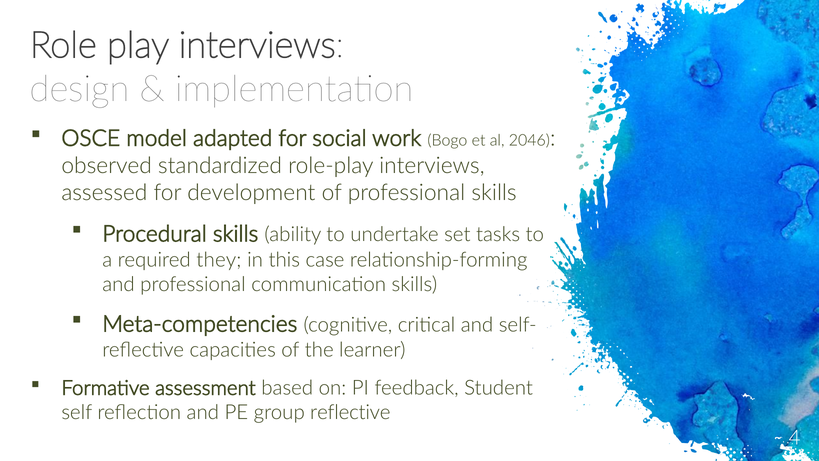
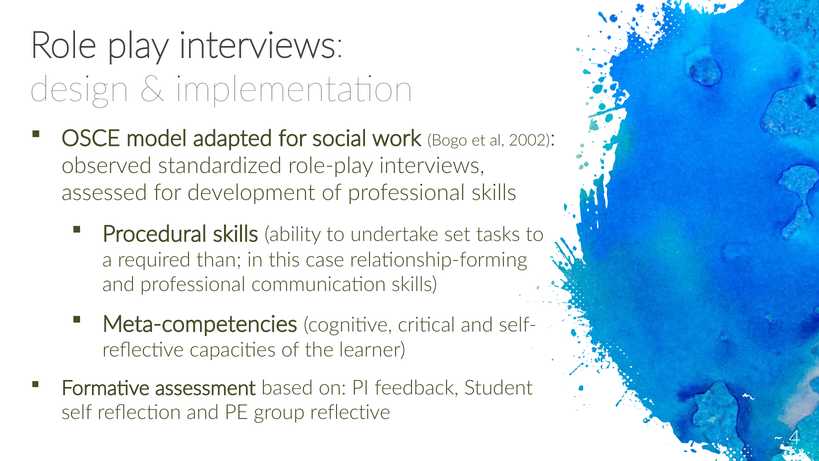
2046: 2046 -> 2002 (529, 140)
they: they -> than (219, 260)
